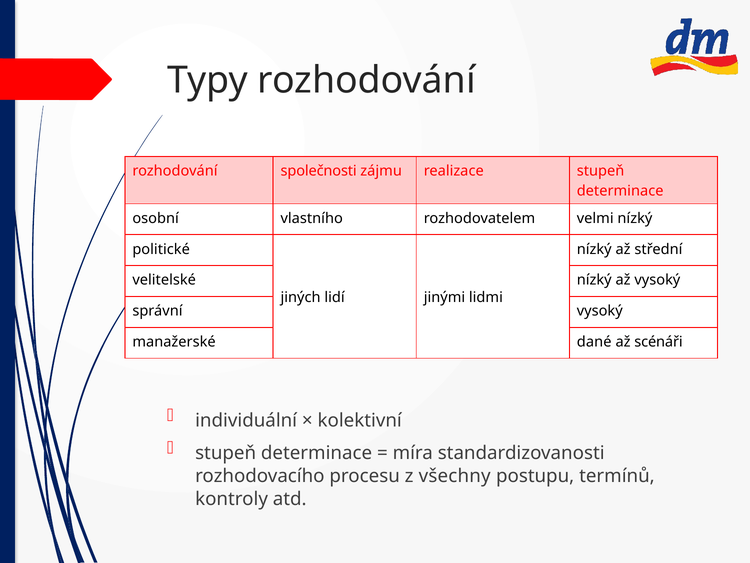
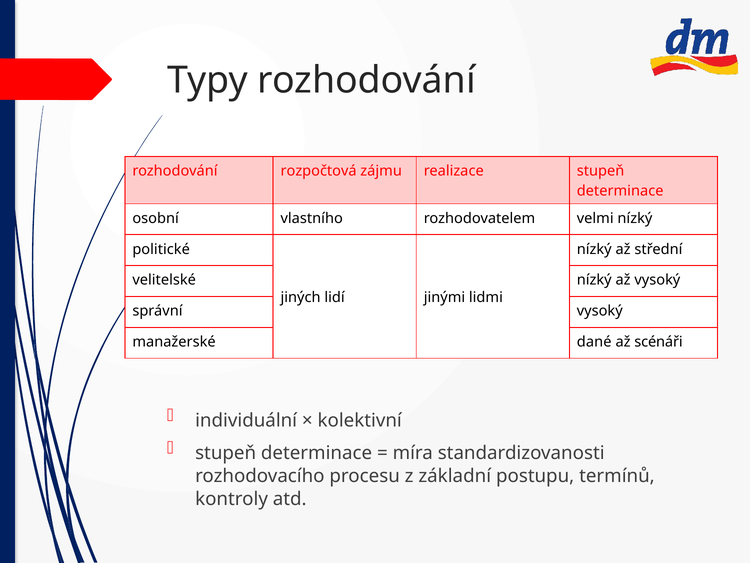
společnosti: společnosti -> rozpočtová (319, 171)
všechny: všechny -> základní (455, 475)
